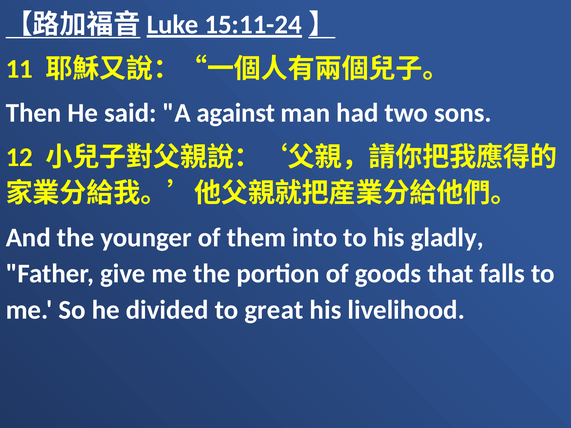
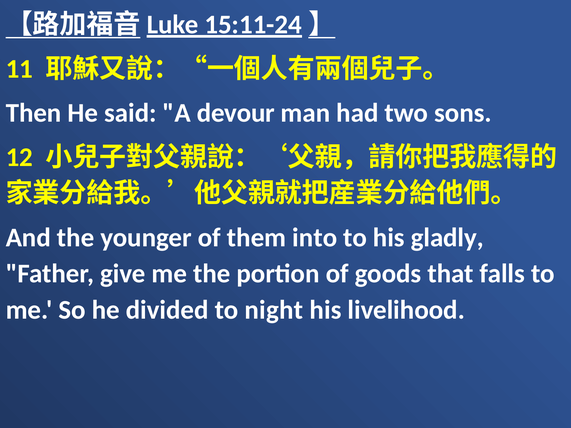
against: against -> devour (236, 113)
great: great -> night (274, 310)
